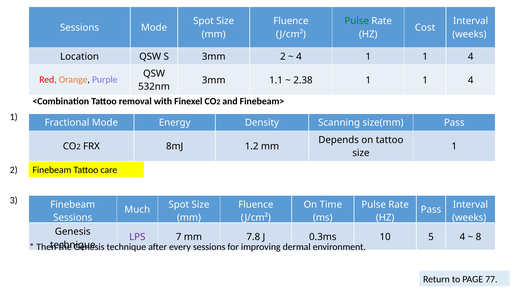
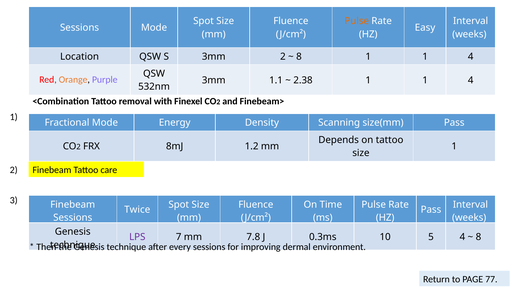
Pulse colour: green -> orange (357, 21)
Cost: Cost -> Easy (425, 28)
4: 4 -> 8 (299, 56)
Much: Much -> Twice (137, 209)
